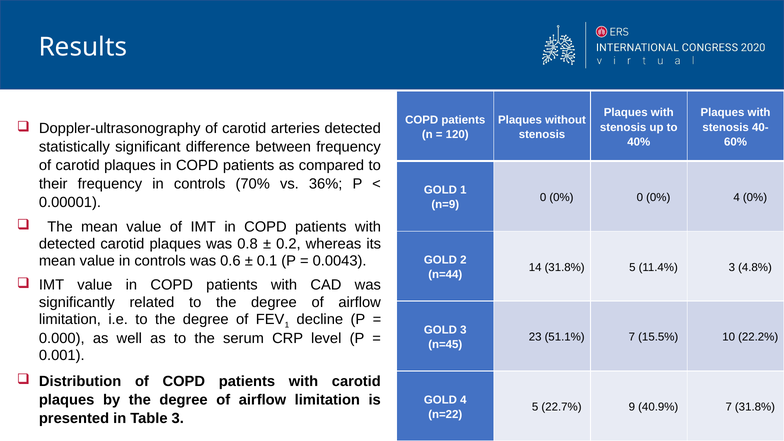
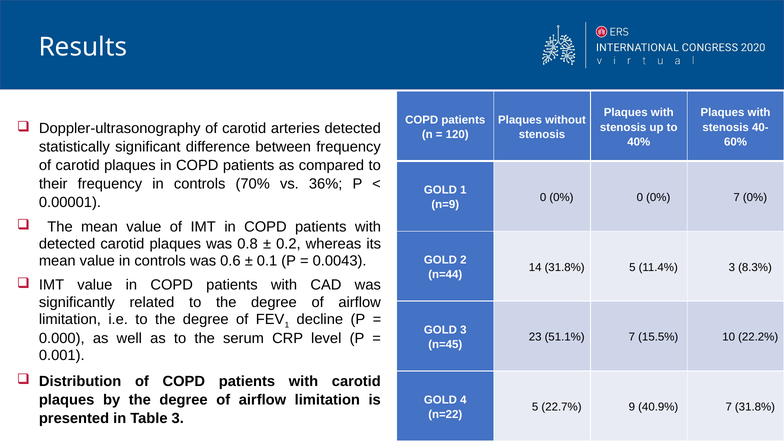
0% 4: 4 -> 7 (737, 197)
4.8%: 4.8% -> 8.3% (755, 267)
